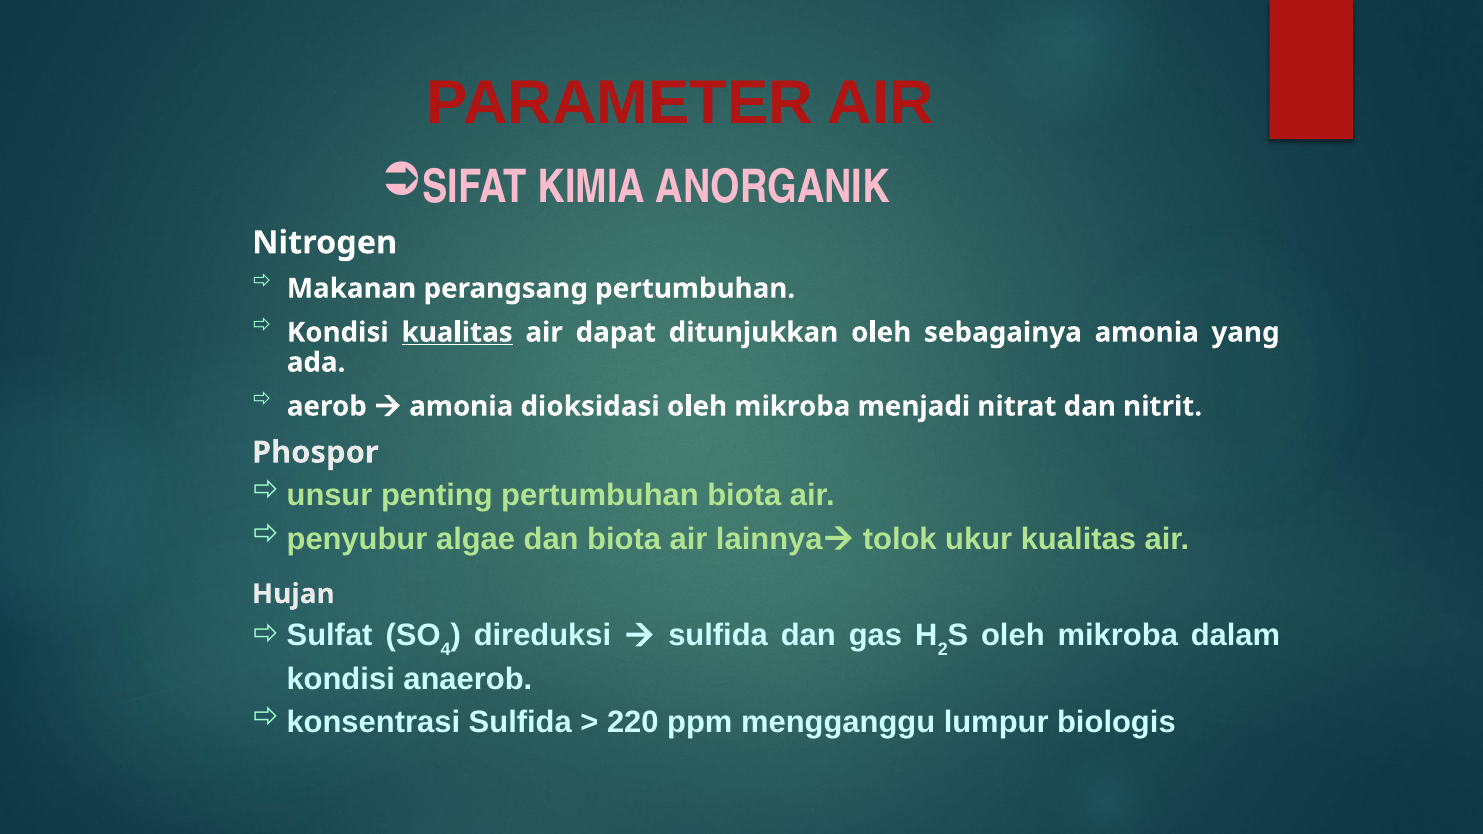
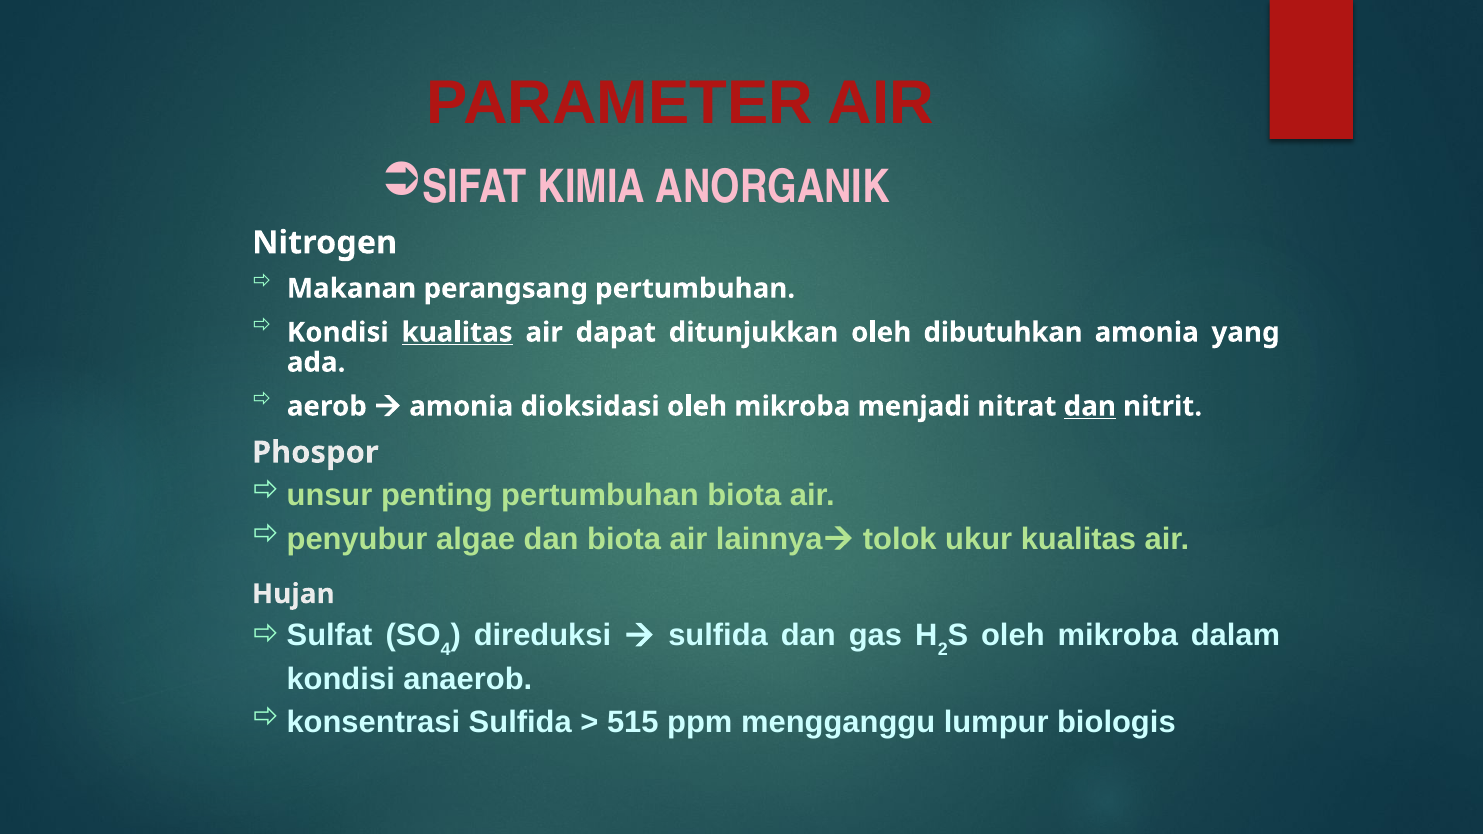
sebagainya: sebagainya -> dibutuhkan (1003, 333)
dan underline: none -> present (1090, 406)
220: 220 -> 515 (633, 723)
